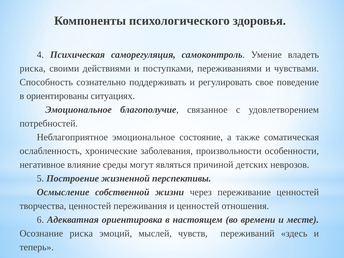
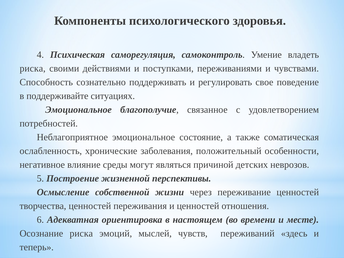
ориентированы: ориентированы -> поддерживайте (57, 96)
произвольности: произвольности -> положительный (229, 151)
